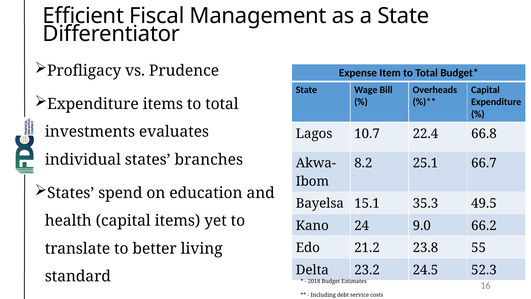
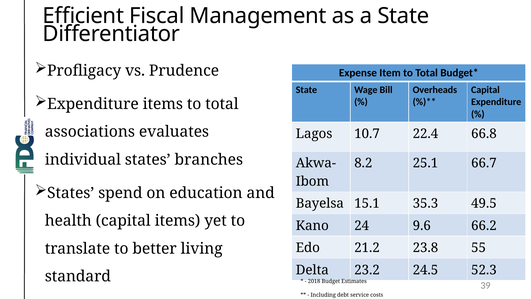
investments: investments -> associations (90, 132)
9.0: 9.0 -> 9.6 (422, 225)
16: 16 -> 39 (485, 285)
